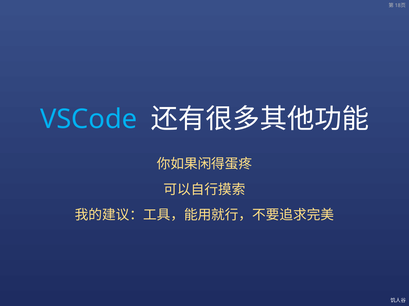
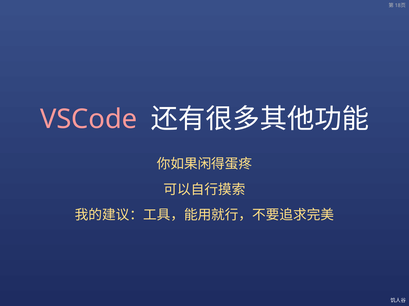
VSCode colour: light blue -> pink (89, 119)
